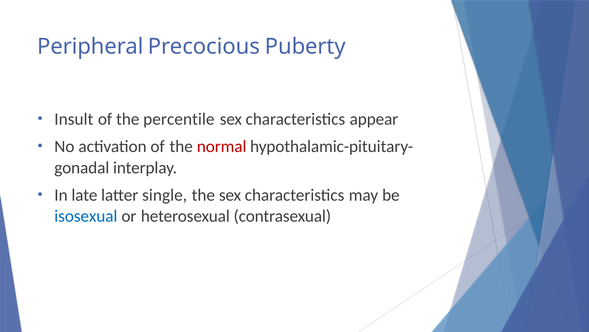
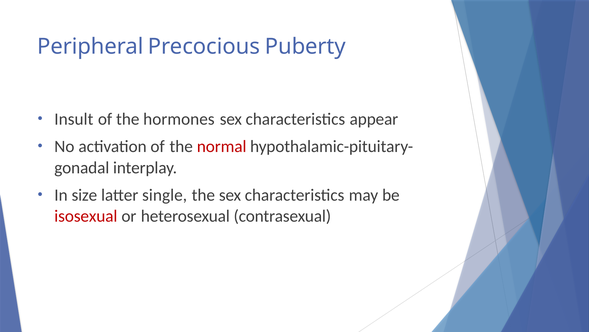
percentile: percentile -> hormones (179, 119)
late: late -> size (84, 195)
isosexual colour: blue -> red (86, 216)
